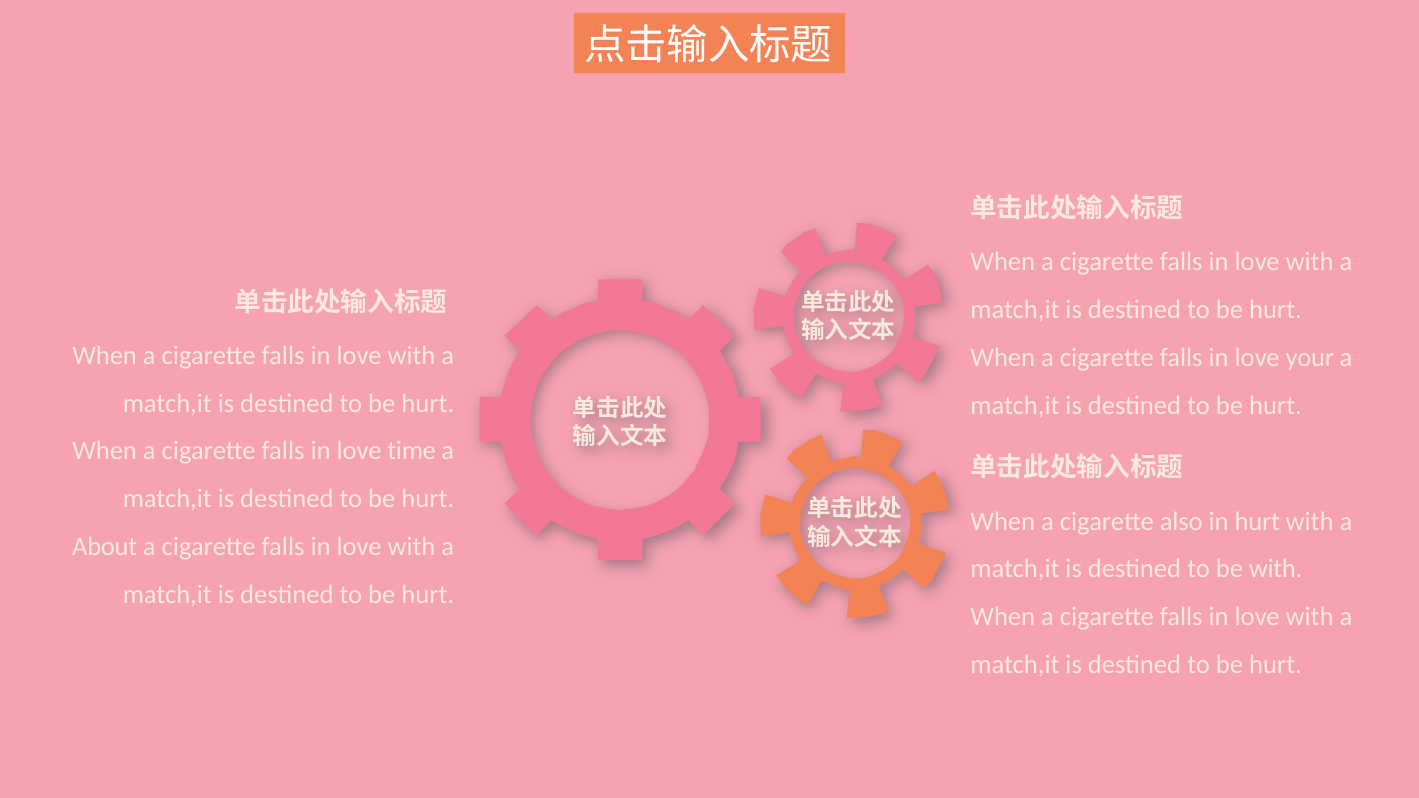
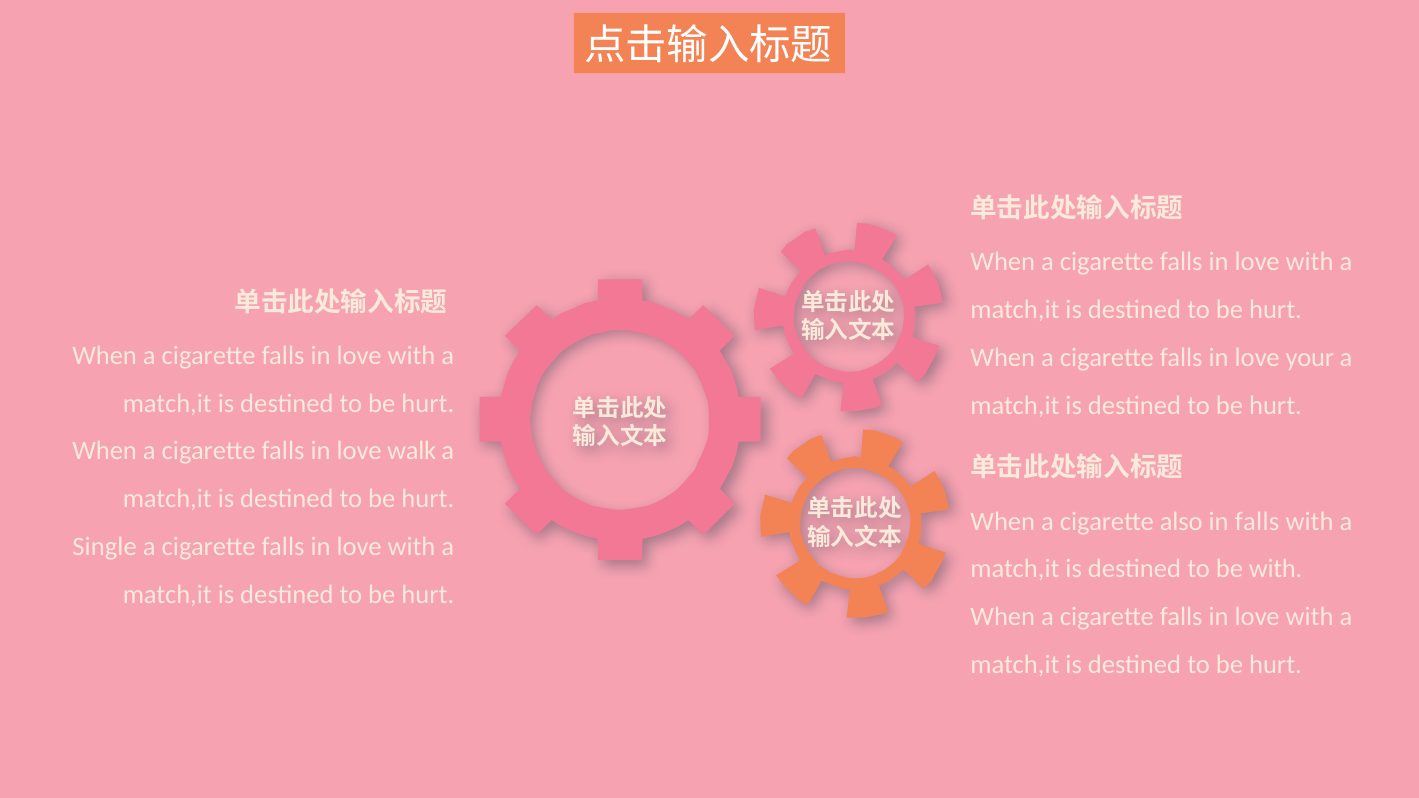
time: time -> walk (412, 451)
in hurt: hurt -> falls (1257, 521)
About: About -> Single (105, 547)
